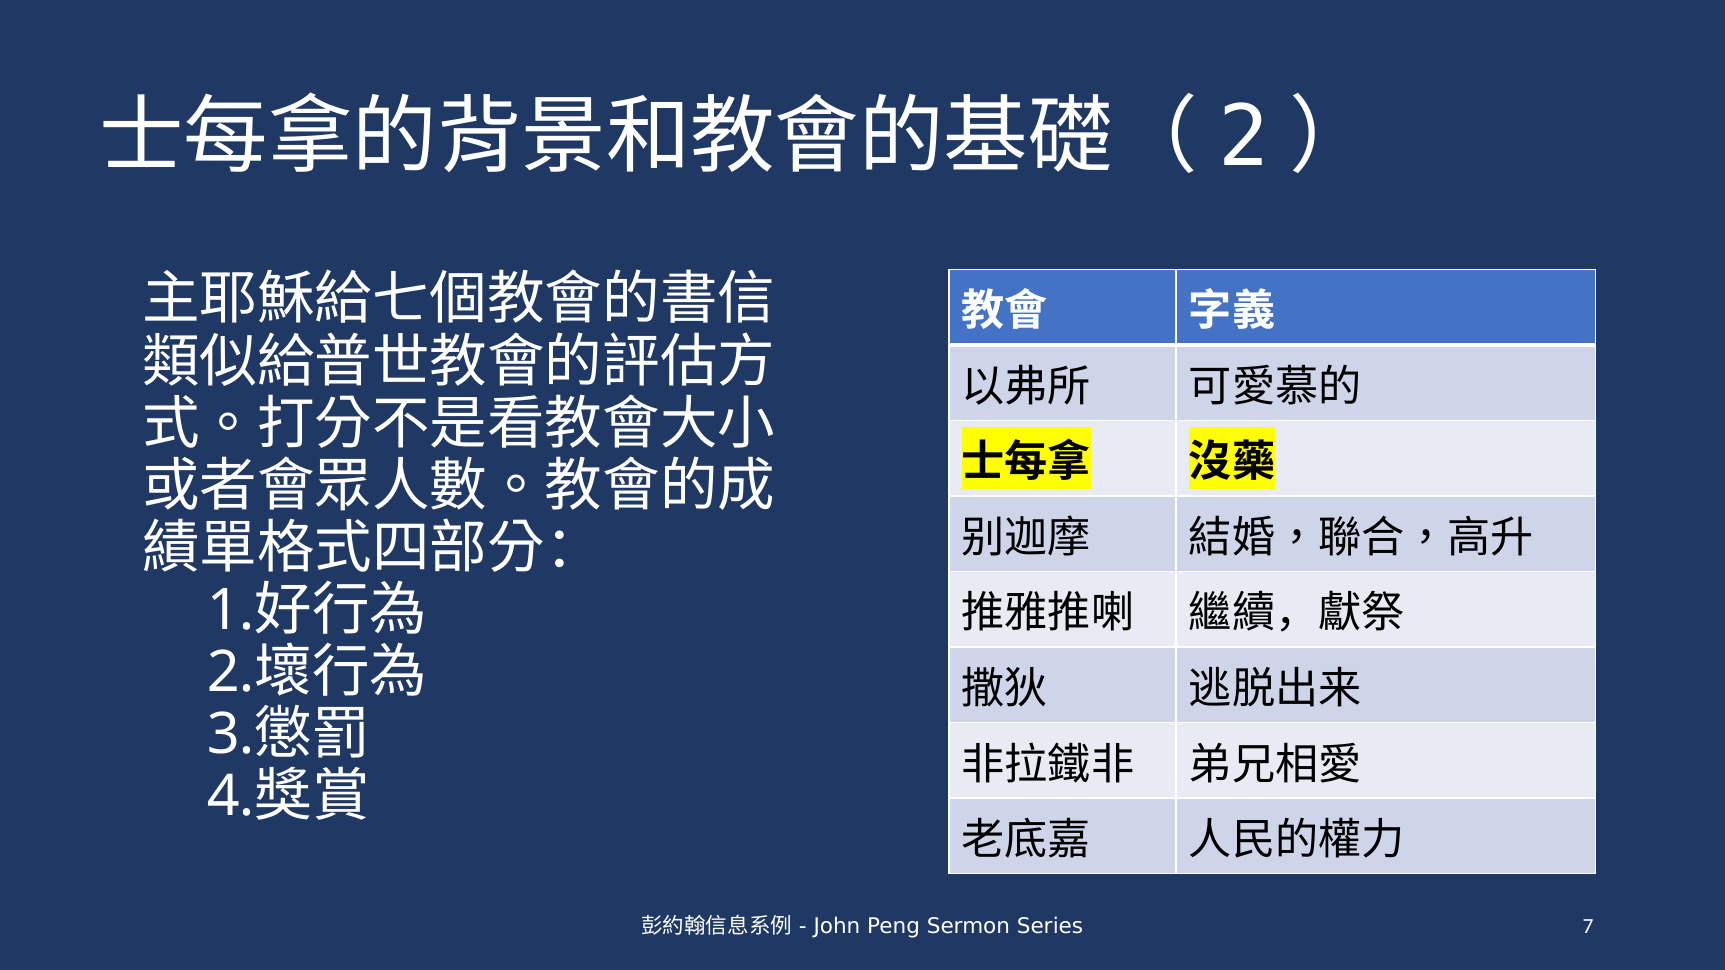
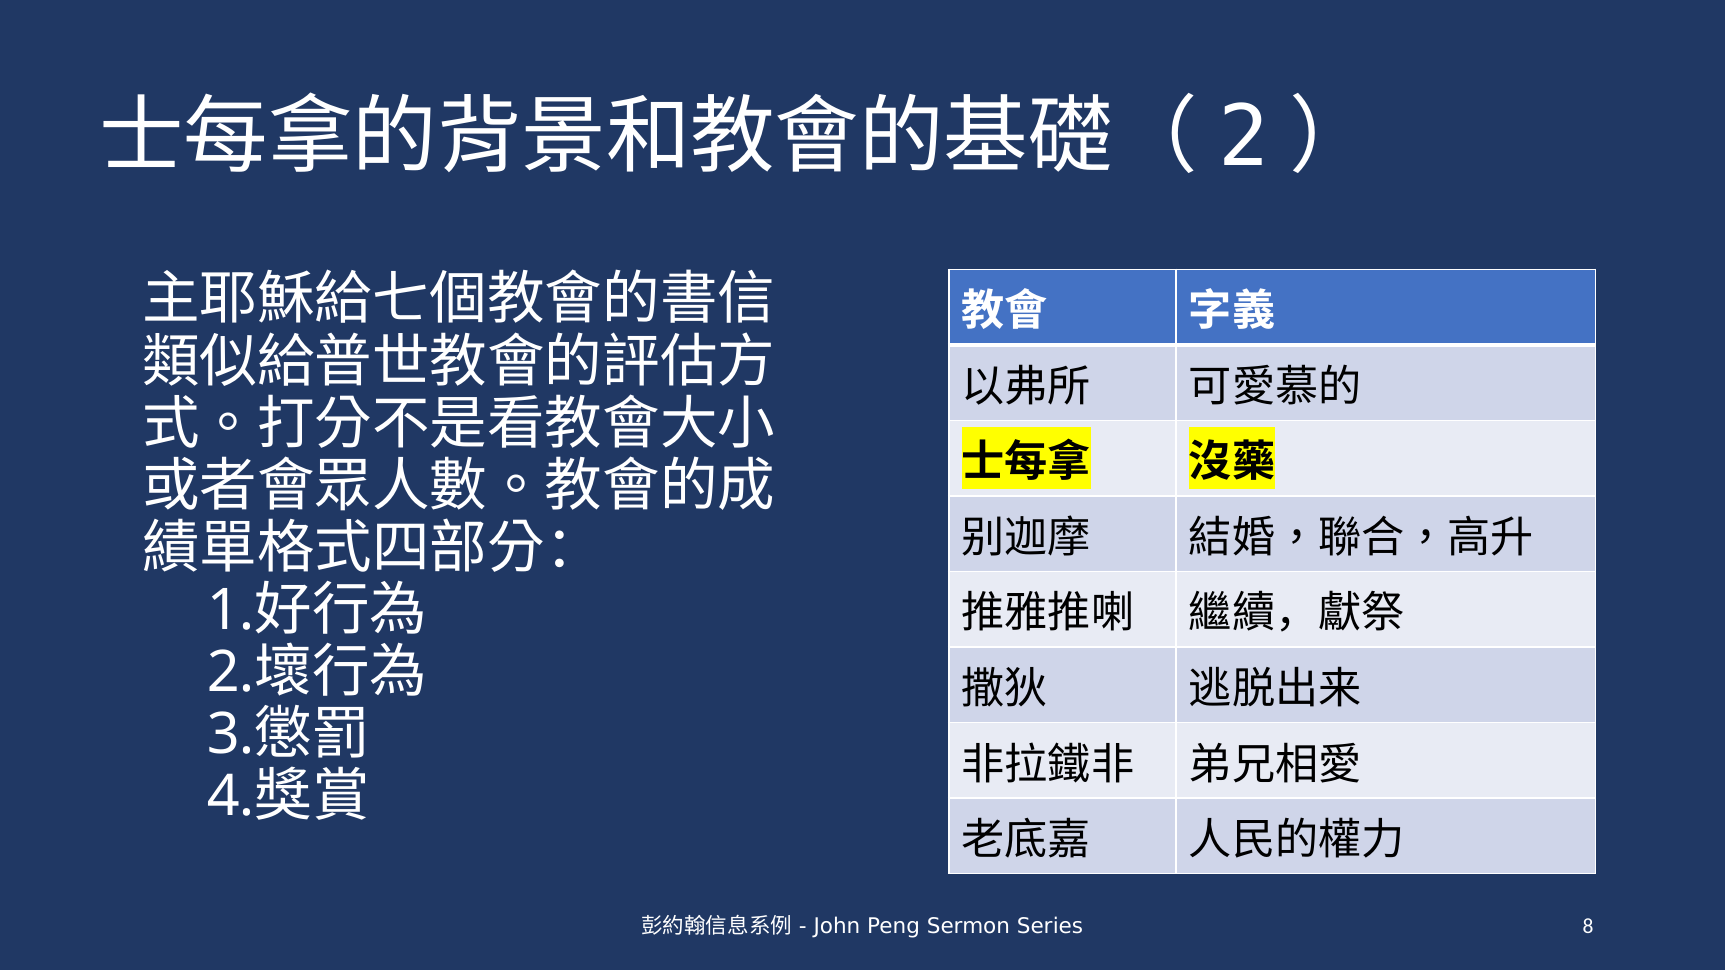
7: 7 -> 8 (1588, 926)
